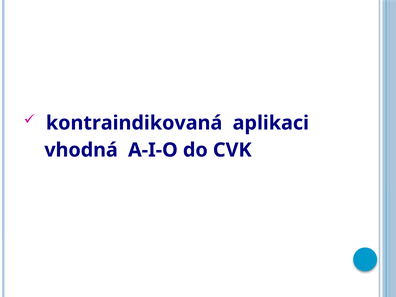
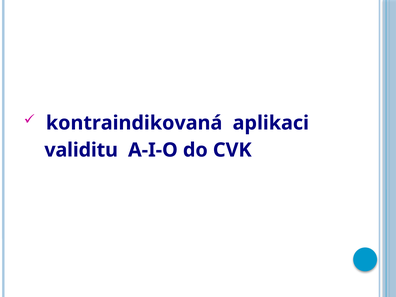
vhodná: vhodná -> validitu (81, 150)
